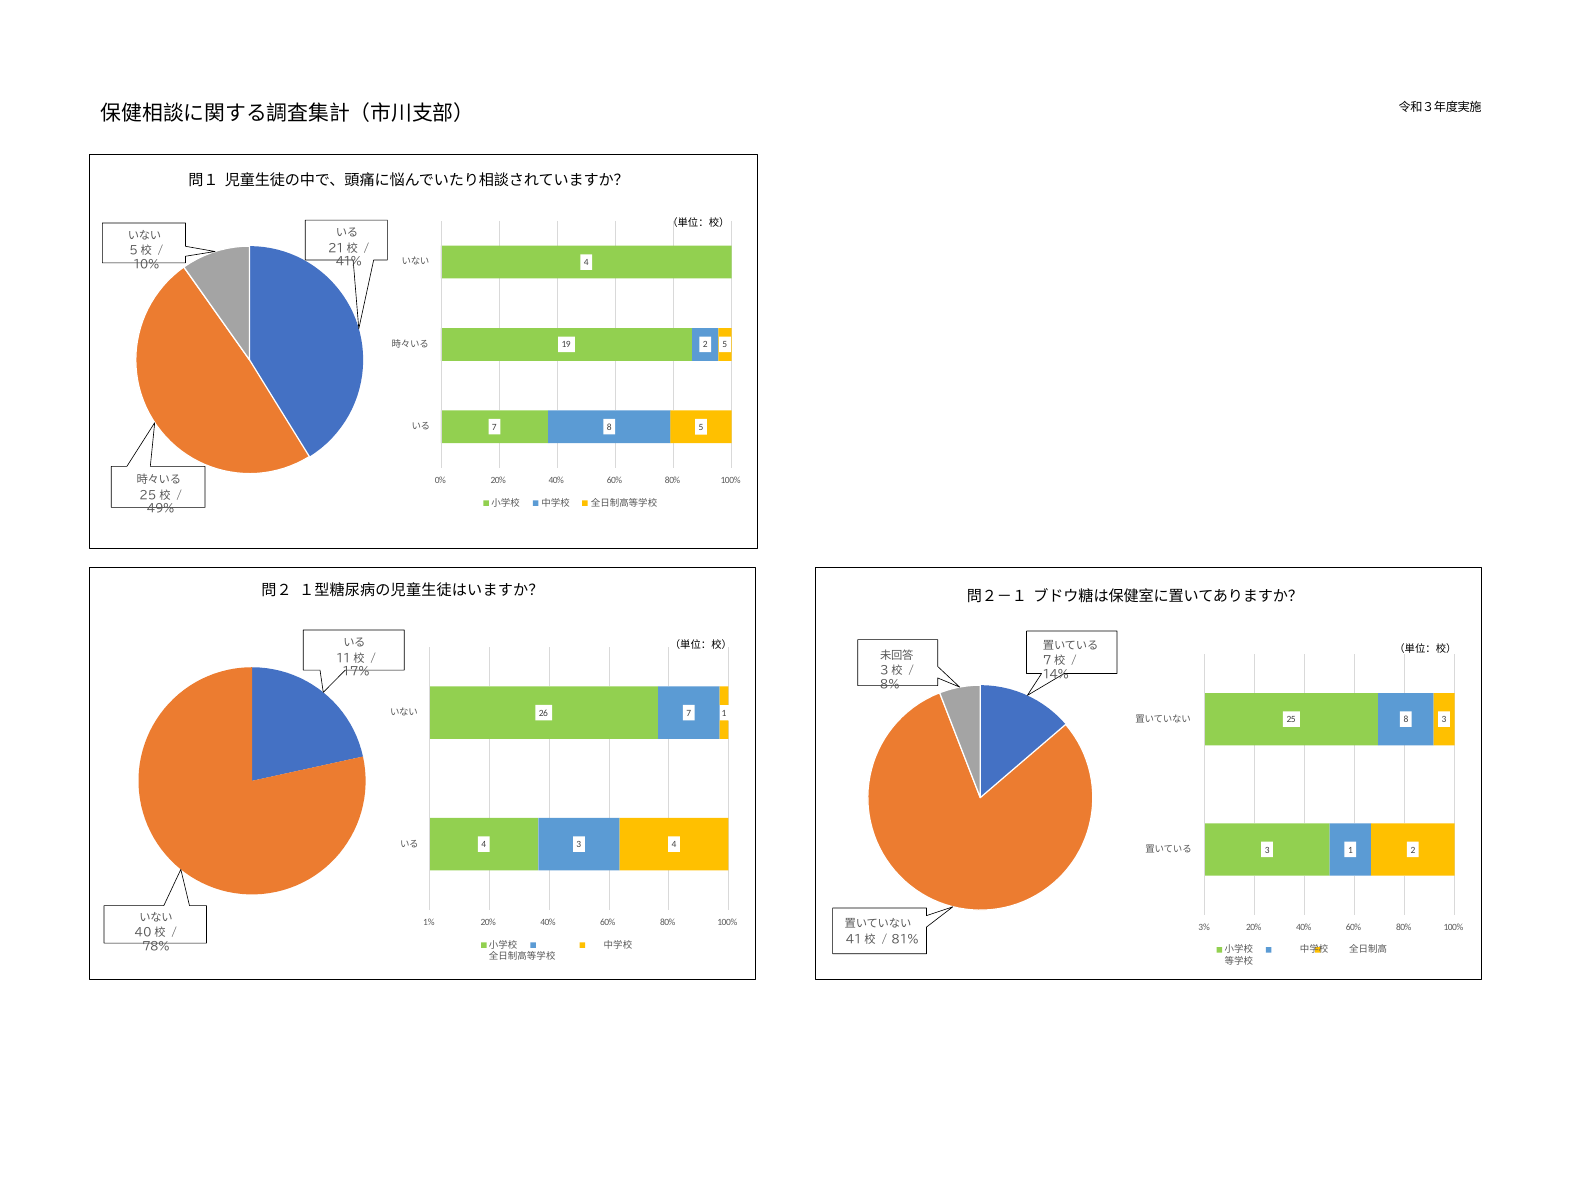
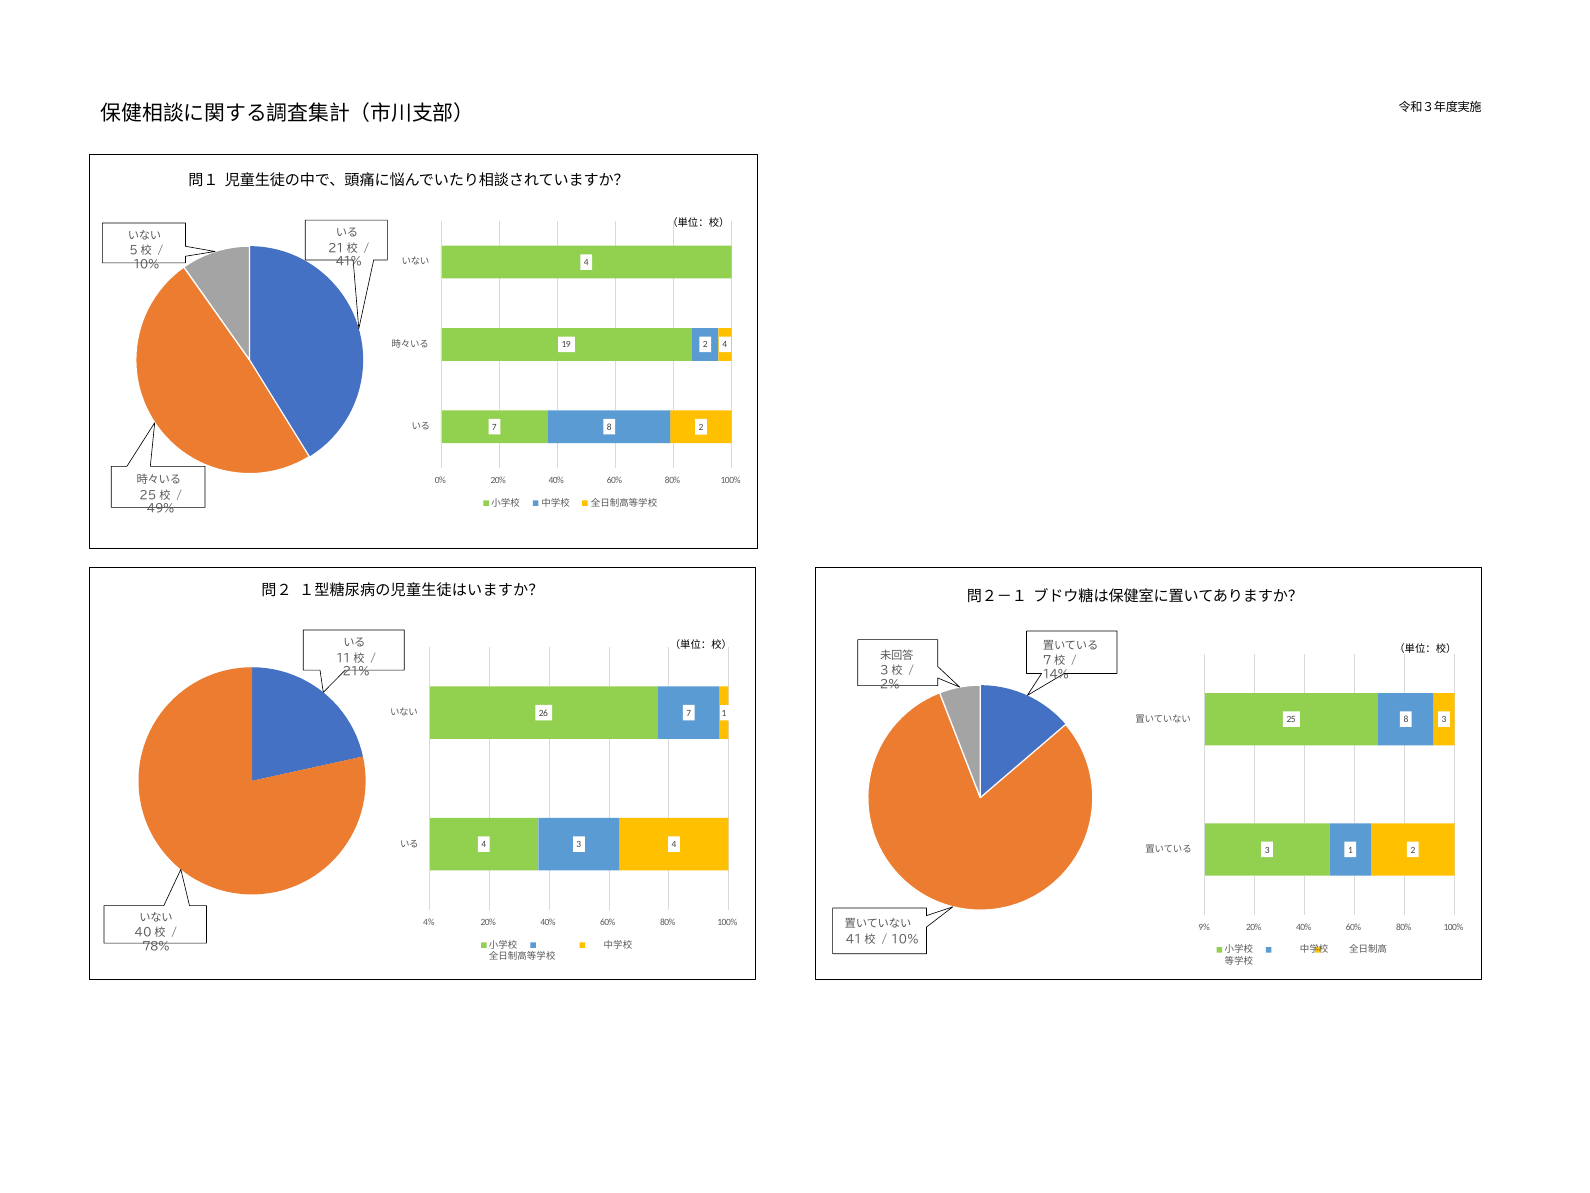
2 5: 5 -> 4 (725, 345)
5: 5 -> 2 (701, 427)
17%: 17% -> 21% (356, 672)
8%: 8% -> 2% (890, 684)
1%: 1% -> 4% (429, 922)
3%: 3% -> 9% (1204, 927)
81%: 81% -> 10% (905, 939)
